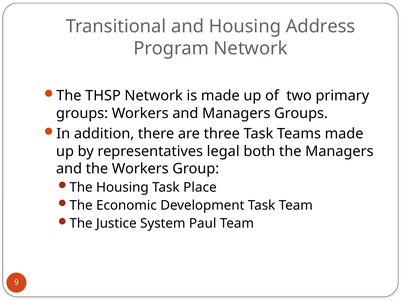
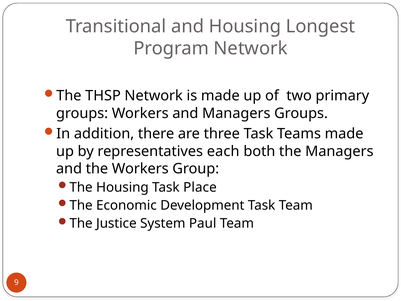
Address: Address -> Longest (320, 26)
legal: legal -> each (223, 151)
